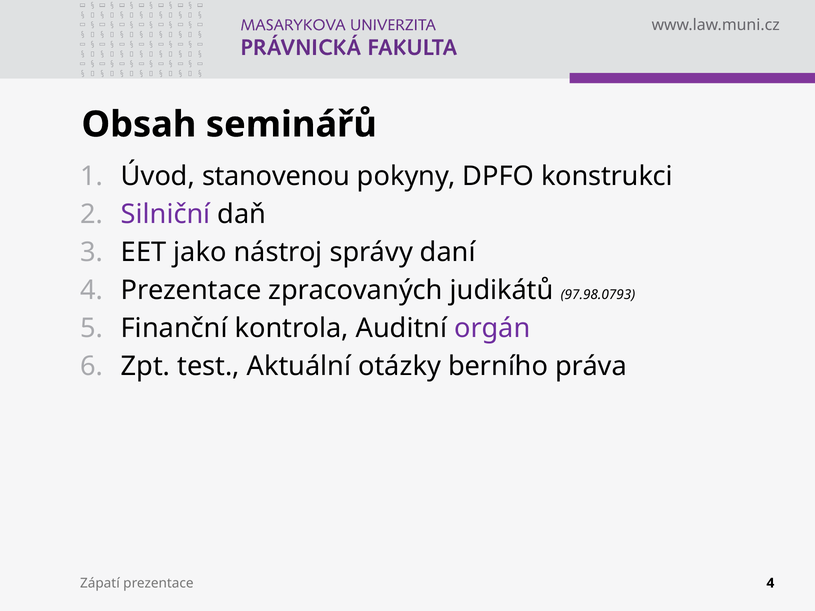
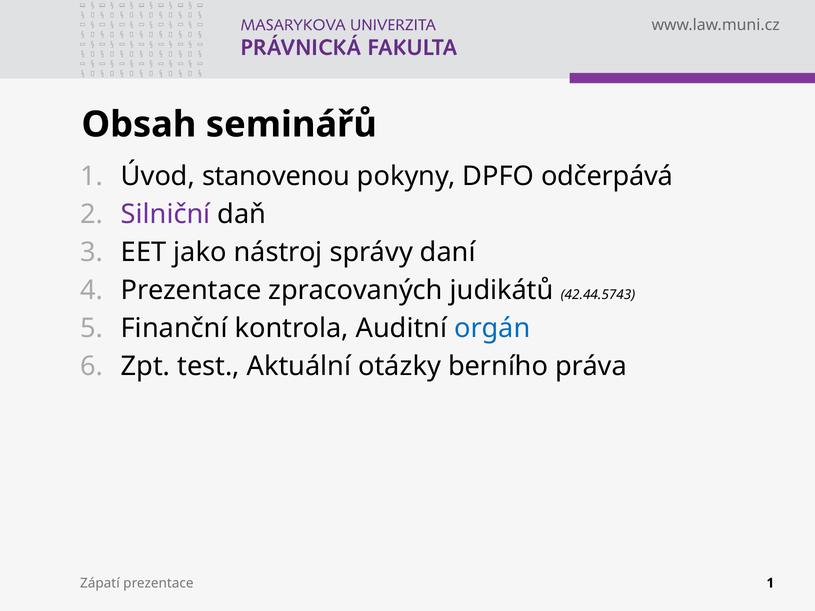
konstrukci: konstrukci -> odčerpává (607, 176)
97.98.0793: 97.98.0793 -> 42.44.5743 (598, 295)
orgán colour: purple -> blue (492, 328)
prezentace 4: 4 -> 1 (770, 583)
